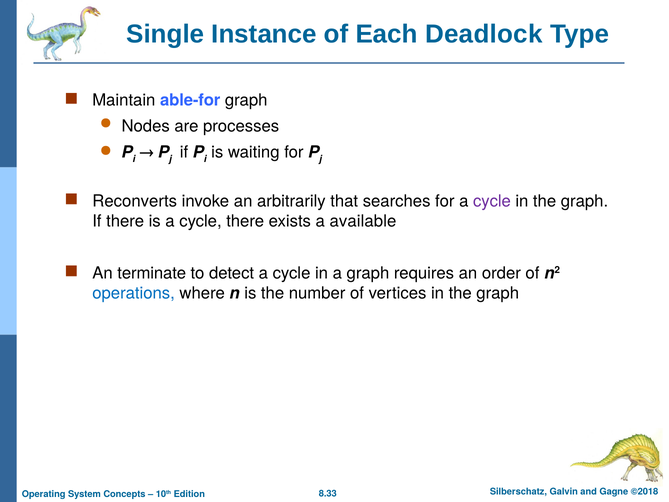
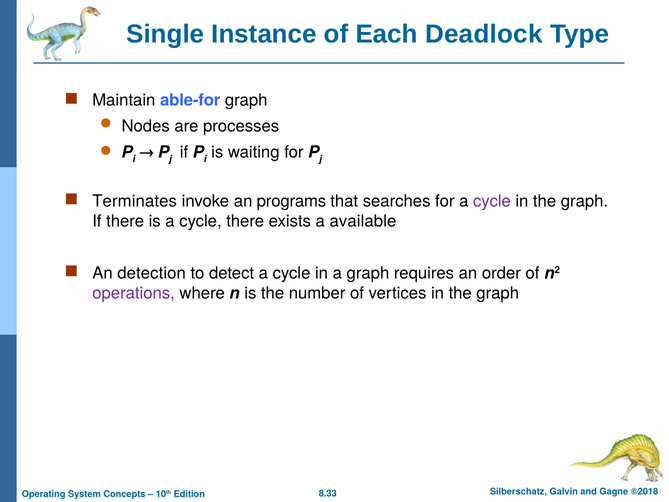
Reconverts: Reconverts -> Terminates (135, 201)
arbitrarily: arbitrarily -> programs (291, 201)
terminate: terminate -> detection (152, 273)
operations colour: blue -> purple (134, 293)
